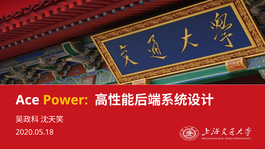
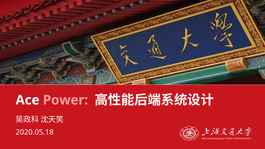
Power colour: yellow -> pink (65, 100)
